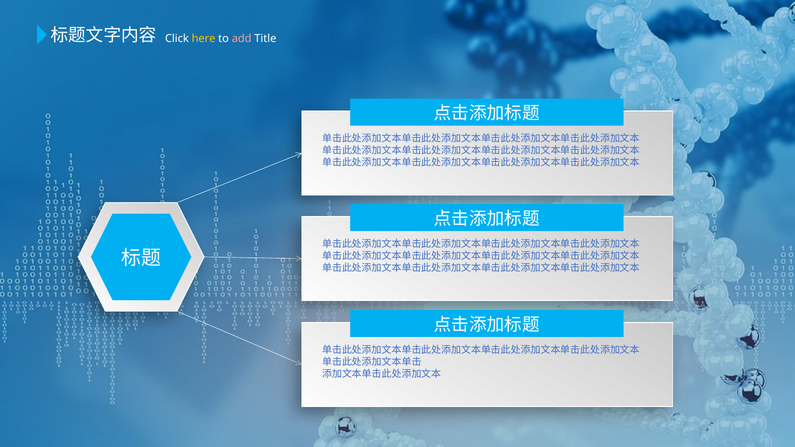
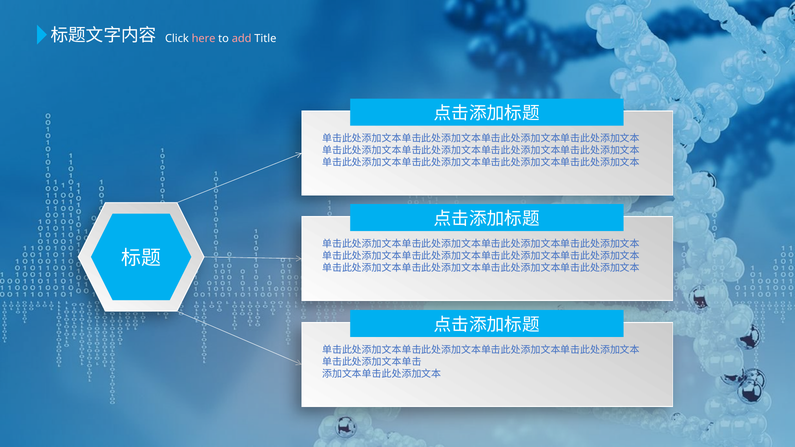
here colour: yellow -> pink (204, 38)
